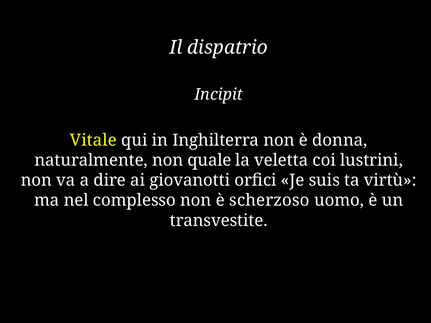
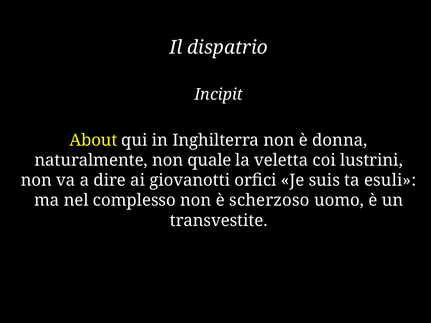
Vitale: Vitale -> About (93, 140)
virtù: virtù -> esuli (390, 181)
